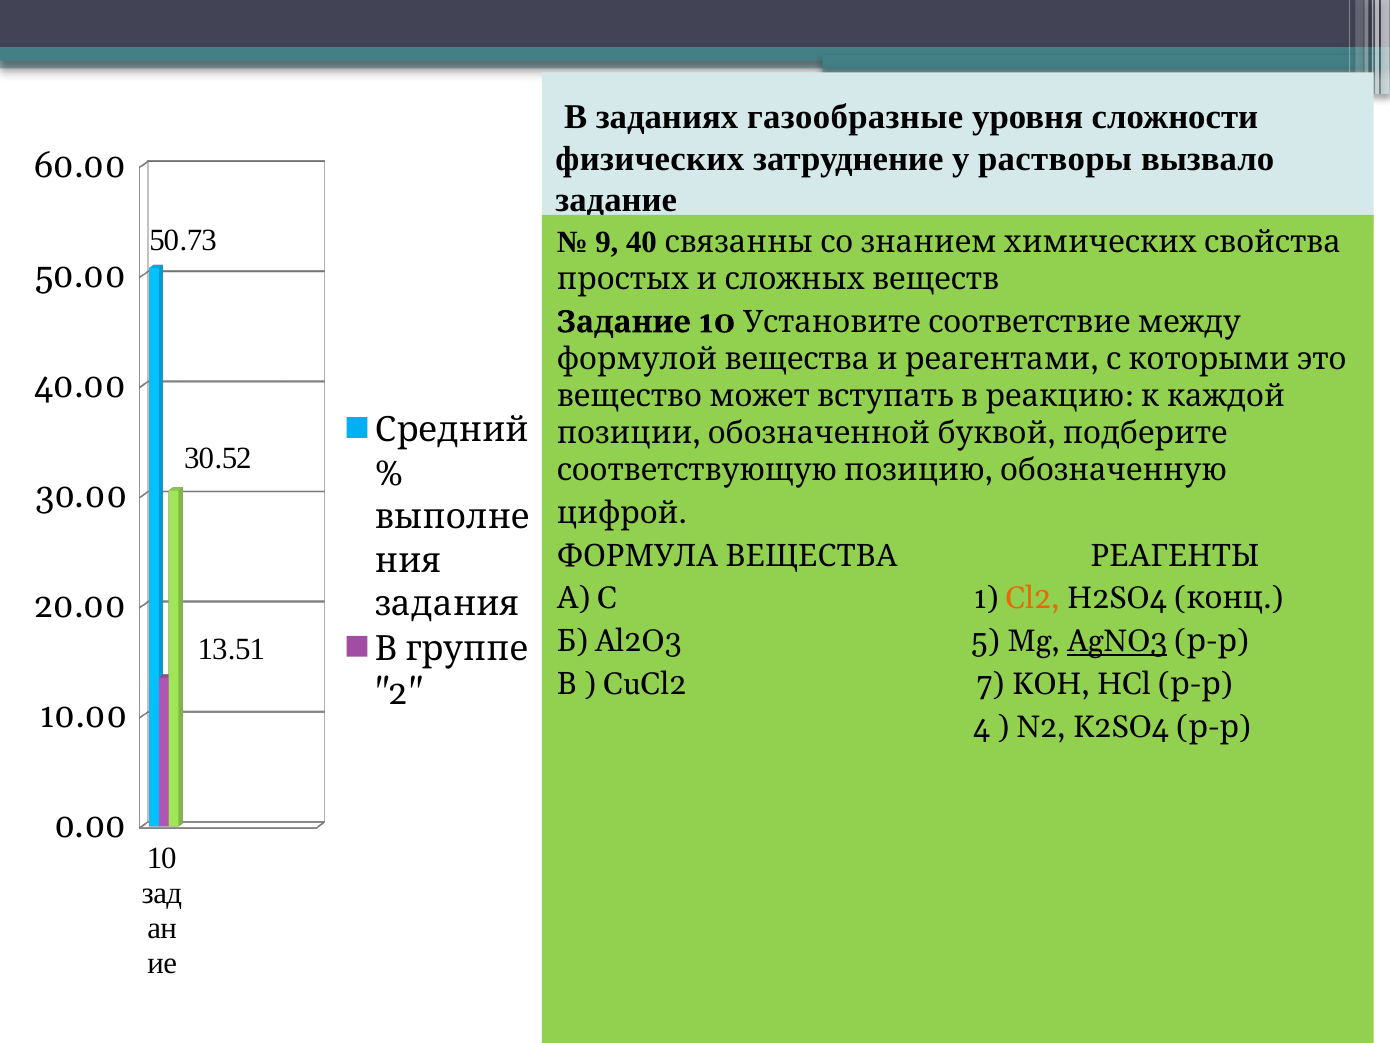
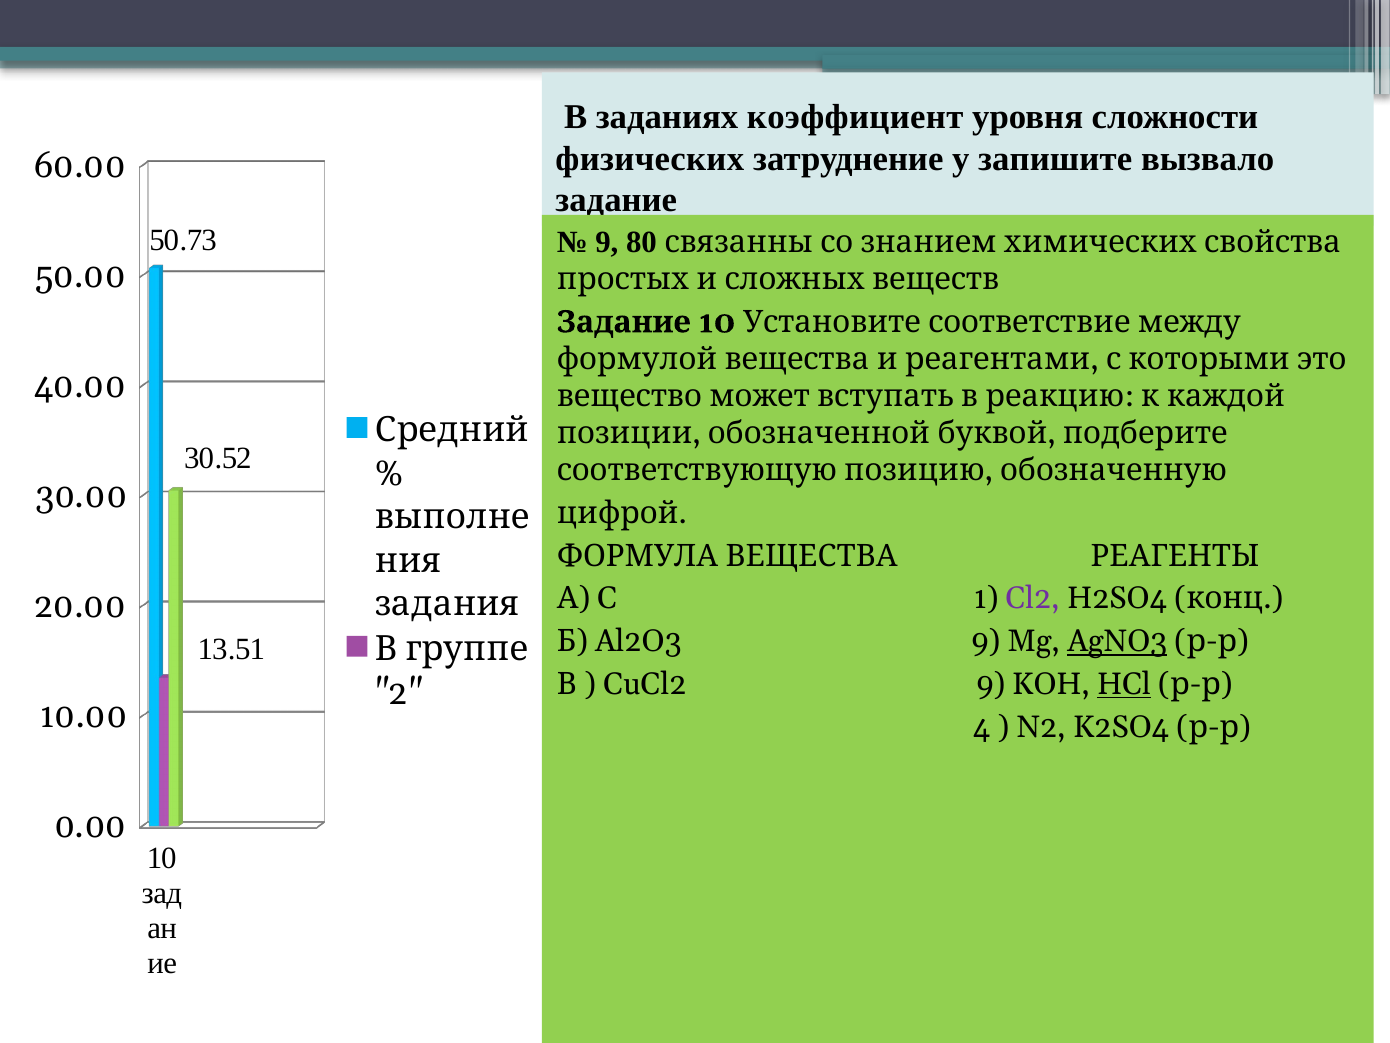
газообразные: газообразные -> коэффициент (855, 117)
растворы: растворы -> запишите (1055, 159)
40: 40 -> 80 (641, 242)
Cl2 colour: orange -> purple (1033, 598)
Al2O3 5: 5 -> 9 (986, 641)
CuCl2 7: 7 -> 9 (991, 684)
HCl underline: none -> present (1124, 684)
